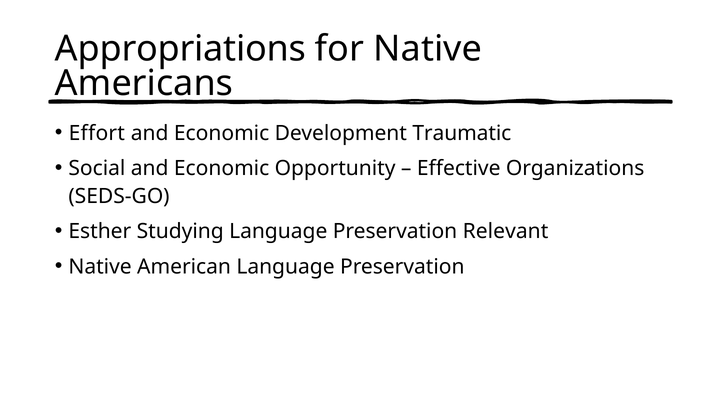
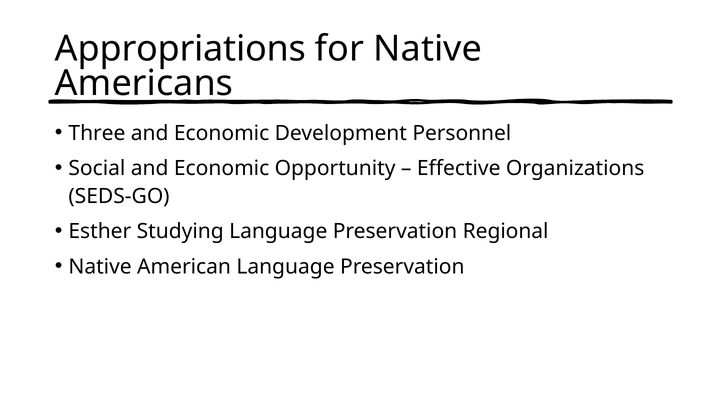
Effort: Effort -> Three (97, 133)
Traumatic: Traumatic -> Personnel (462, 133)
Relevant: Relevant -> Regional (506, 232)
